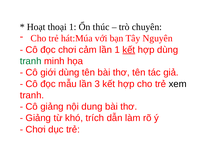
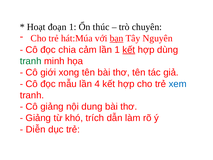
thoại: thoại -> đoạn (57, 27)
bạn underline: none -> present (117, 38)
đọc chơi: chơi -> chia (67, 50)
giới dùng: dùng -> xong (69, 72)
3: 3 -> 4 (97, 84)
xem colour: black -> blue (178, 84)
Chơi: Chơi -> Diễn (36, 129)
